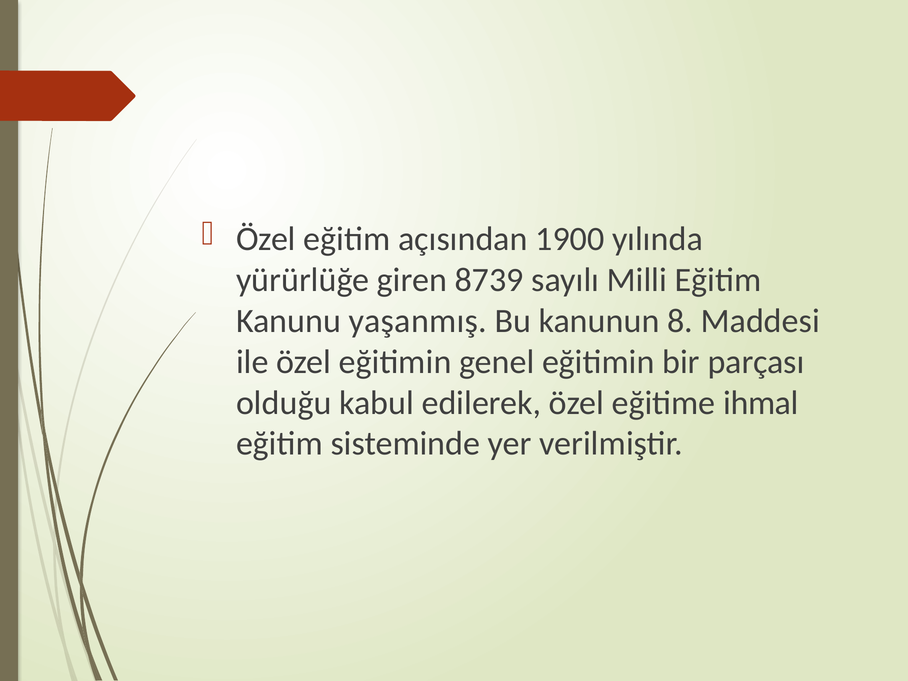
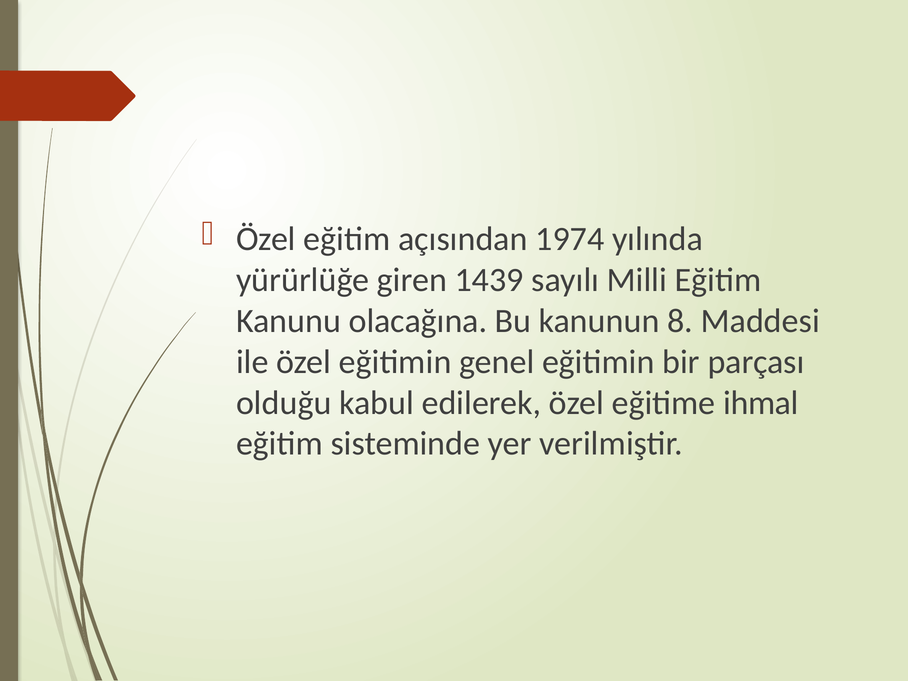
1900: 1900 -> 1974 (570, 239)
8739: 8739 -> 1439 (489, 280)
yaşanmış: yaşanmış -> olacağına (418, 321)
